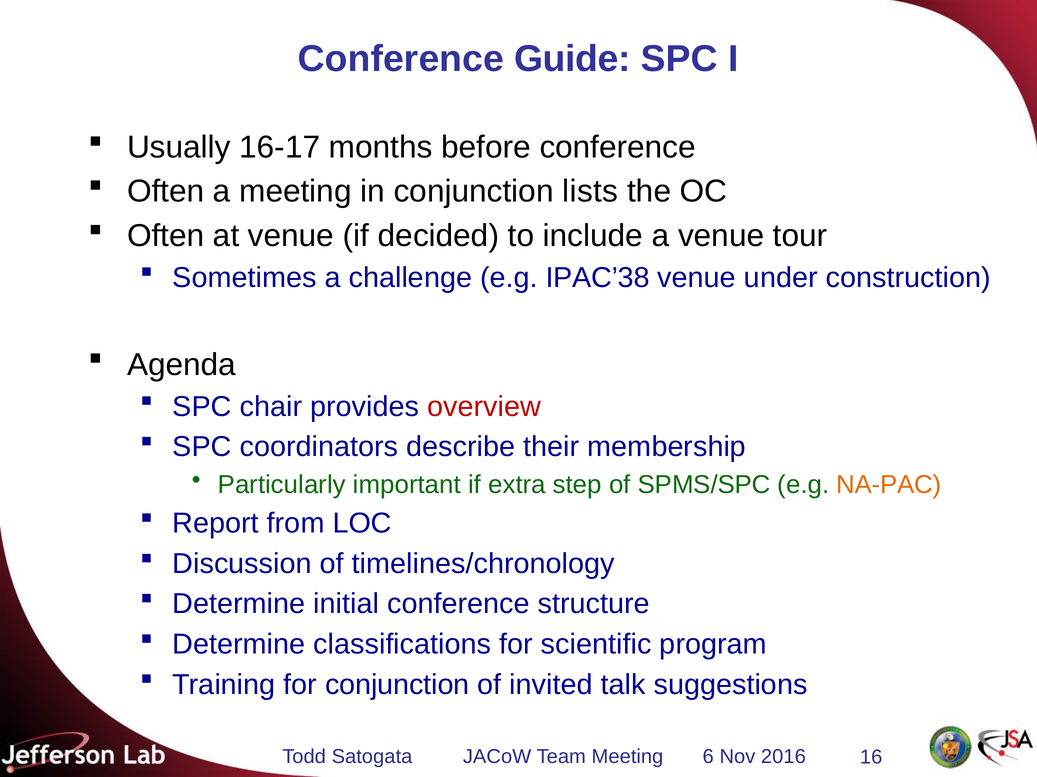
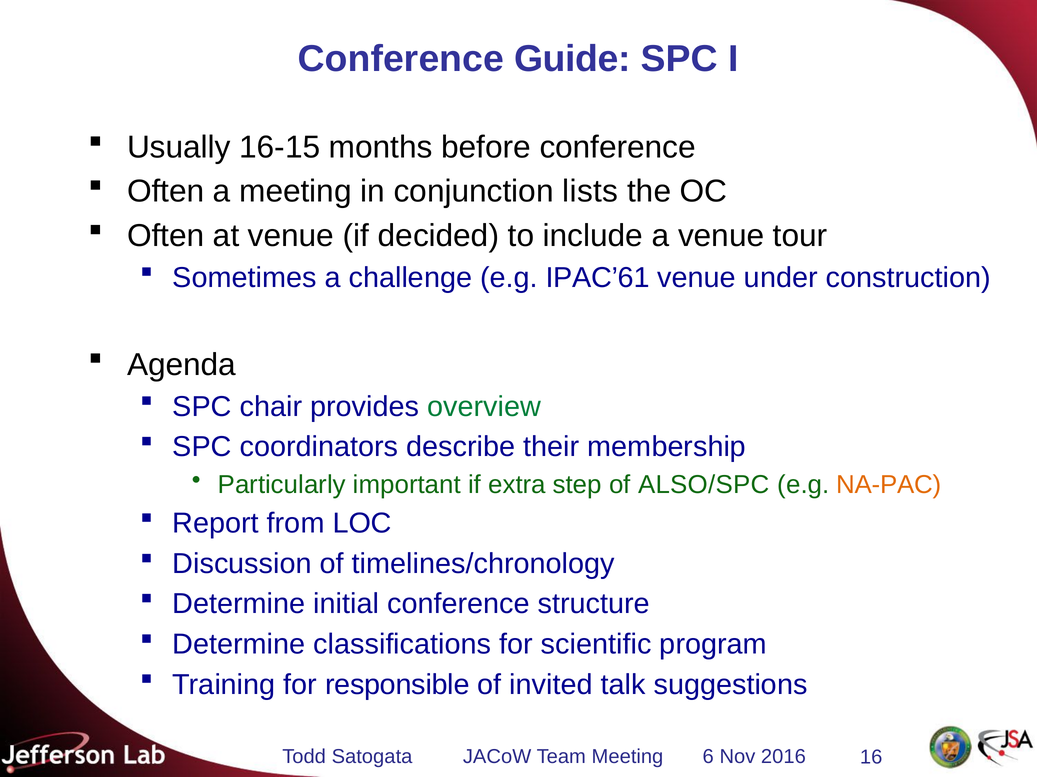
16-17: 16-17 -> 16-15 (280, 147)
IPAC’38: IPAC’38 -> IPAC’61 (598, 278)
overview colour: red -> green (484, 407)
SPMS/SPC: SPMS/SPC -> ALSO/SPC (704, 485)
for conjunction: conjunction -> responsible (397, 685)
